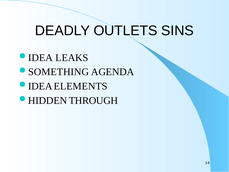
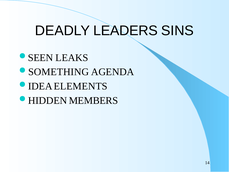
OUTLETS: OUTLETS -> LEADERS (125, 31)
IDEA: IDEA -> SEEN (41, 58)
THROUGH: THROUGH -> MEMBERS (93, 100)
